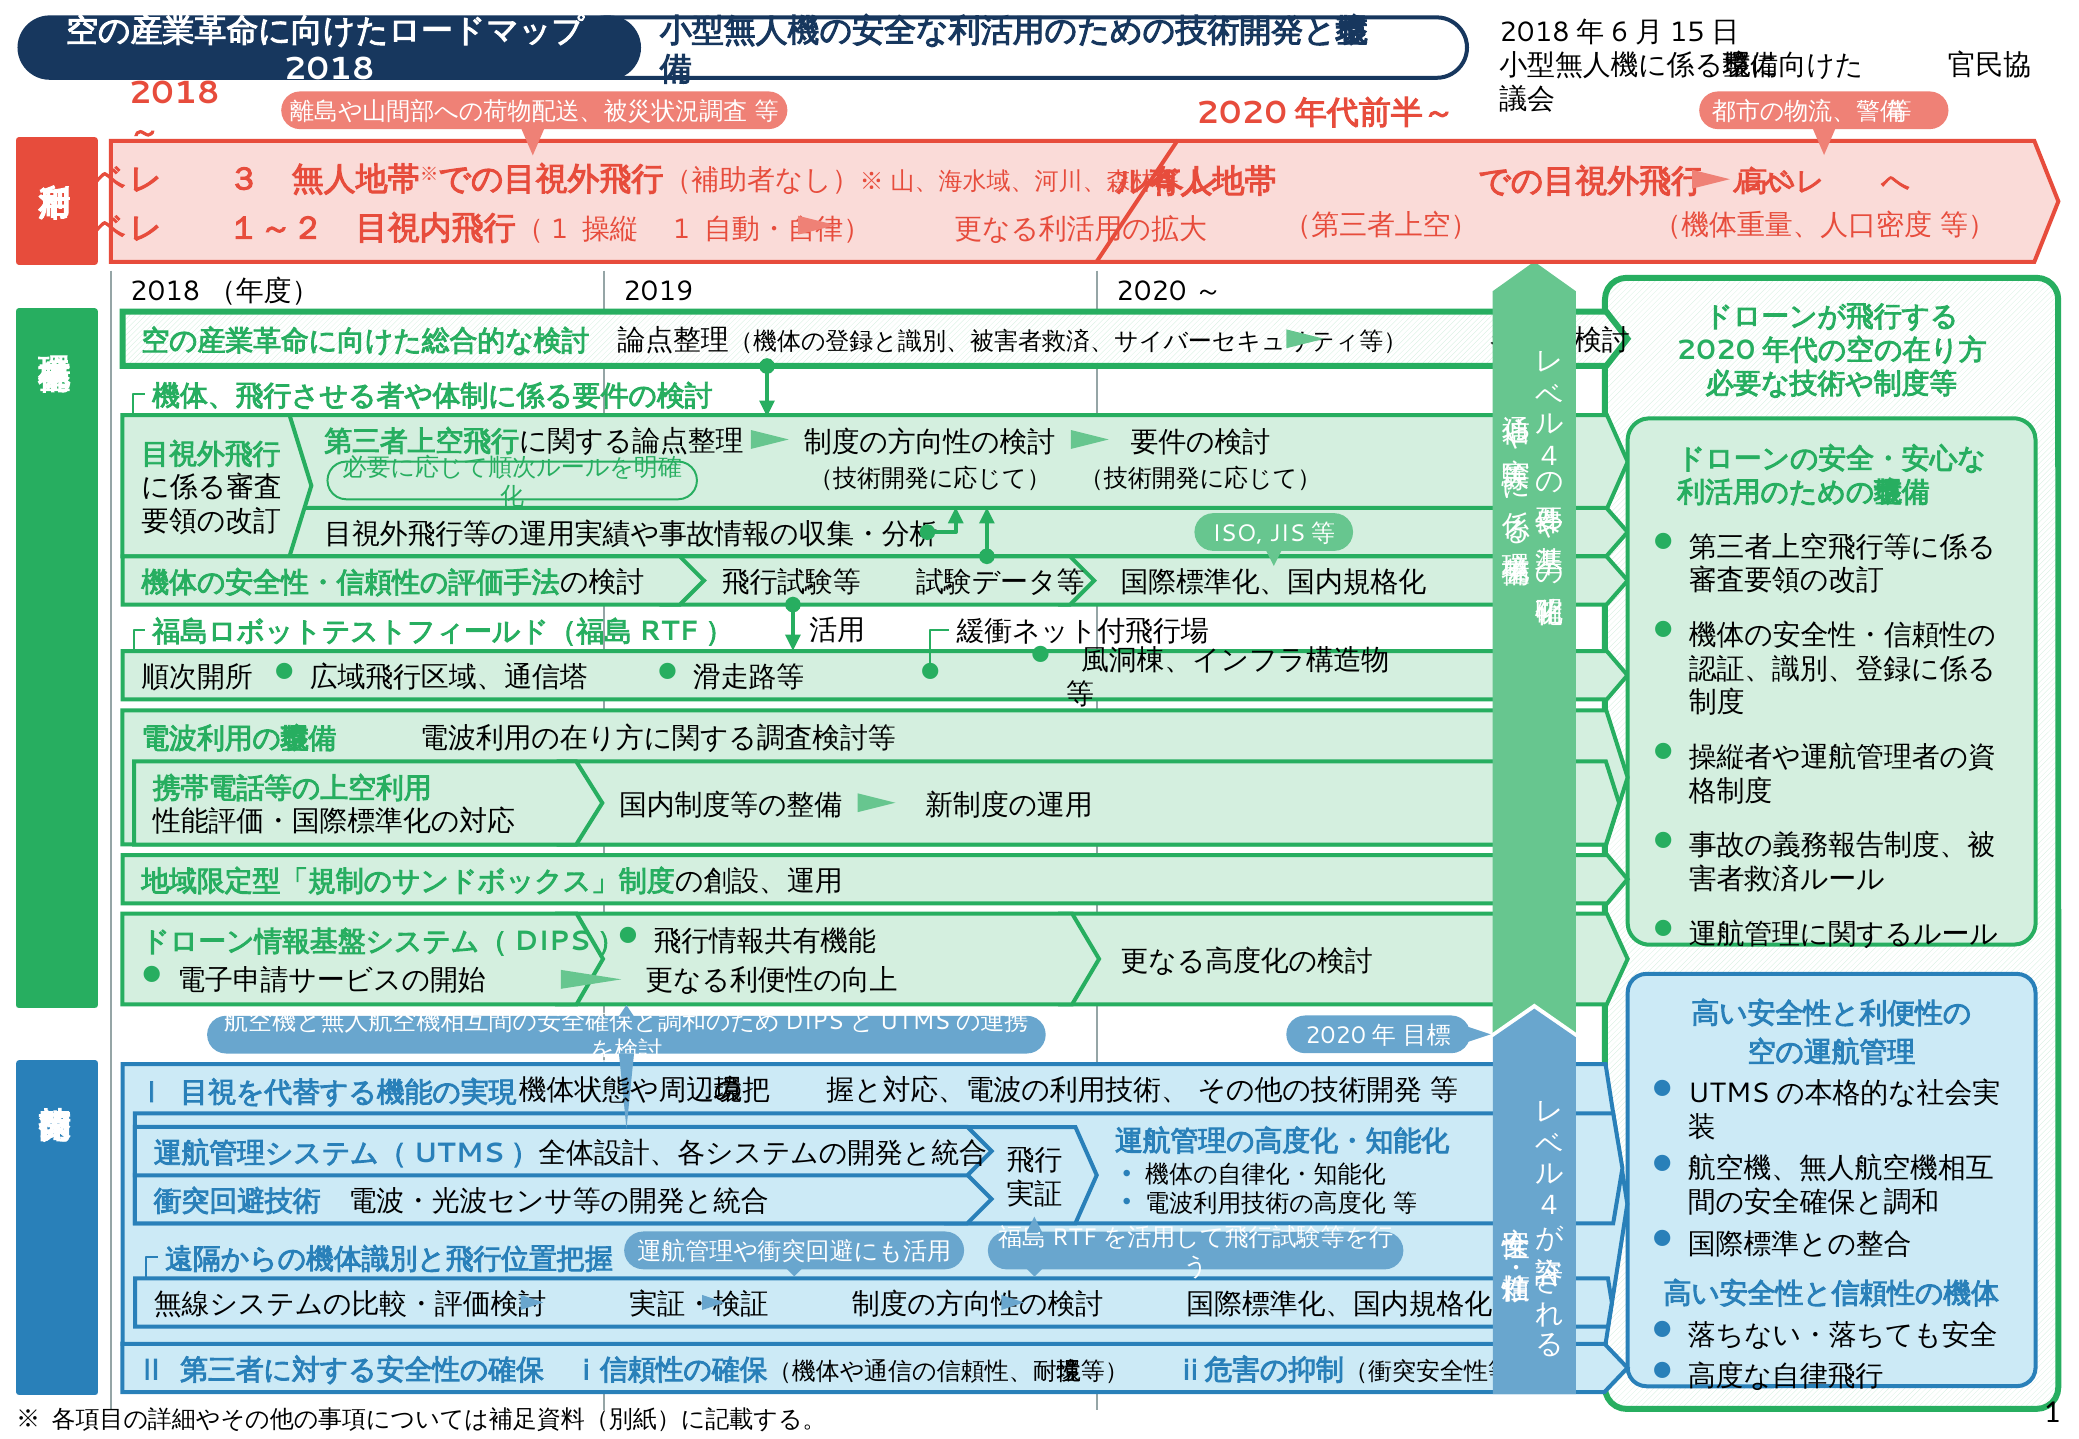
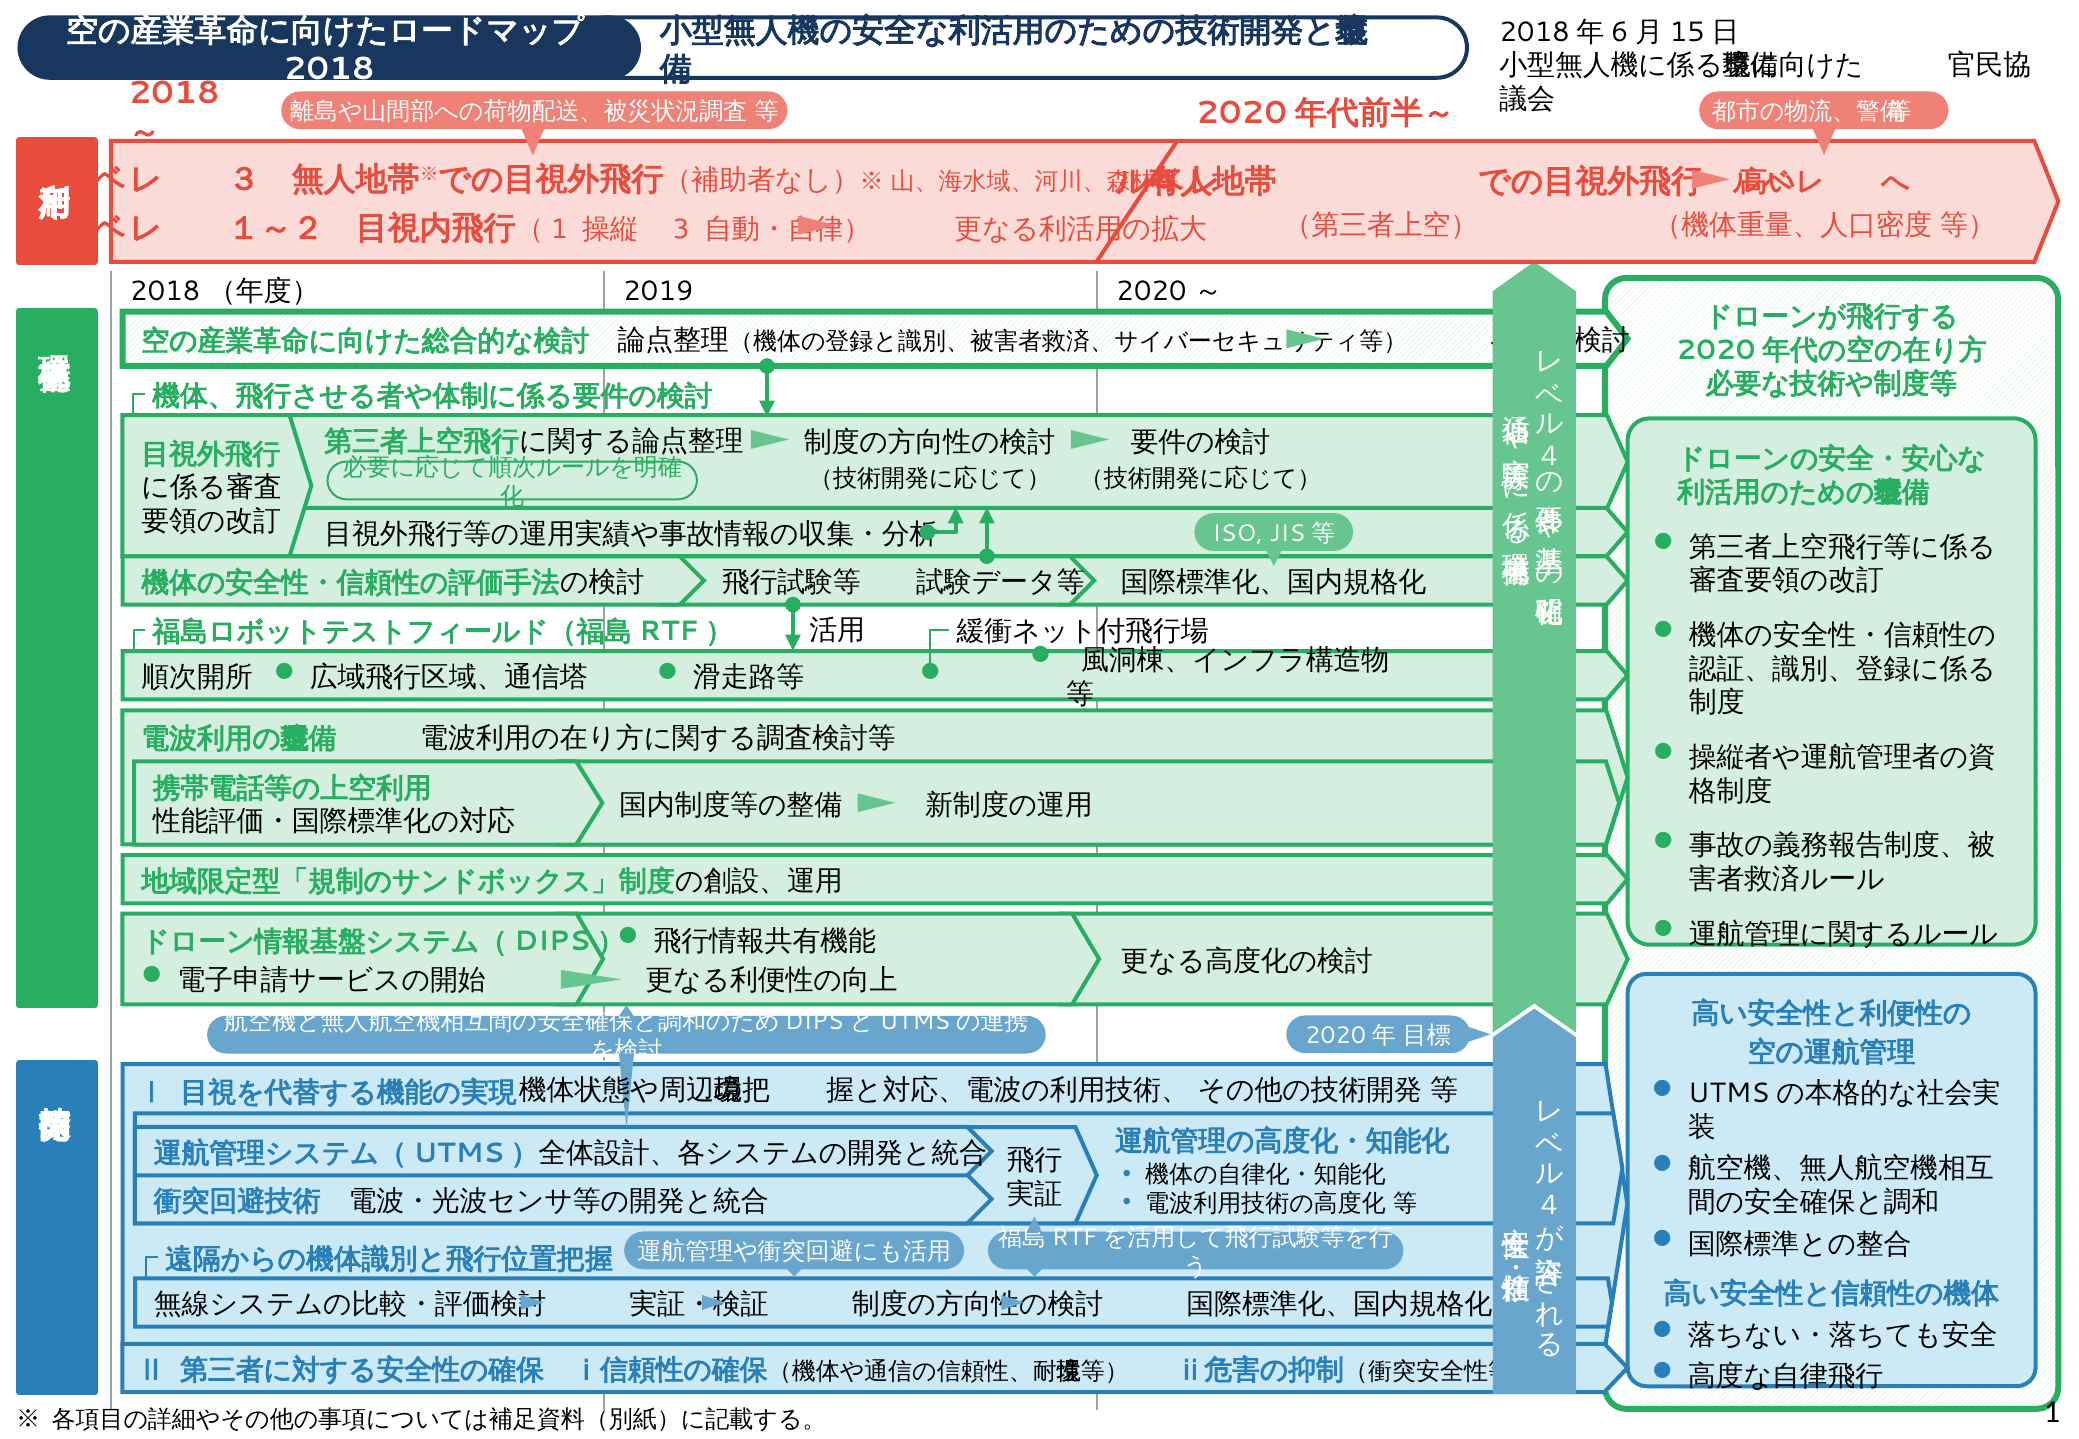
1: 1 -> 3 (681, 229)
